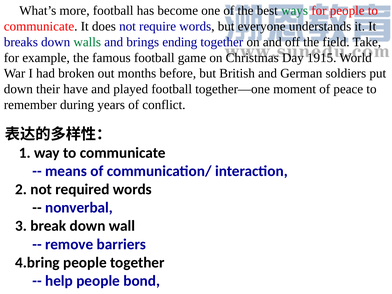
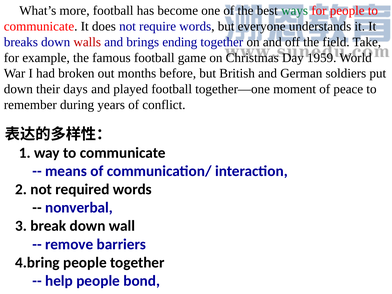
walls colour: green -> red (87, 42)
1915: 1915 -> 1959 (322, 58)
have: have -> days (76, 89)
